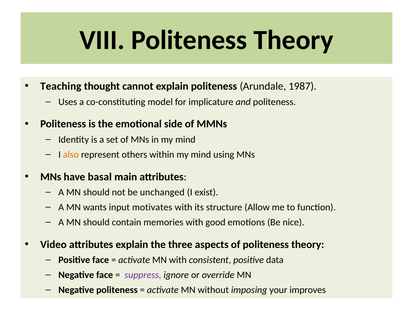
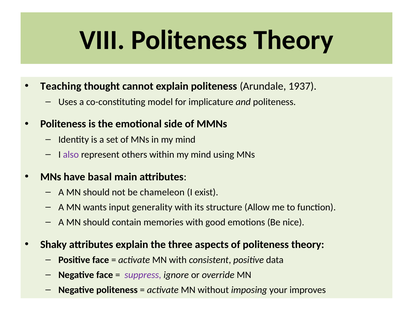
1987: 1987 -> 1937 (303, 86)
also colour: orange -> purple (71, 154)
unchanged: unchanged -> chameleon (162, 192)
motivates: motivates -> generality (152, 207)
Video: Video -> Shaky (54, 244)
